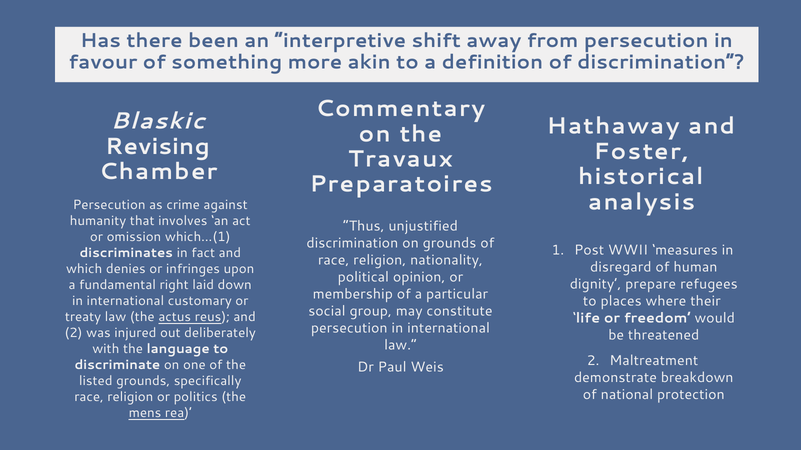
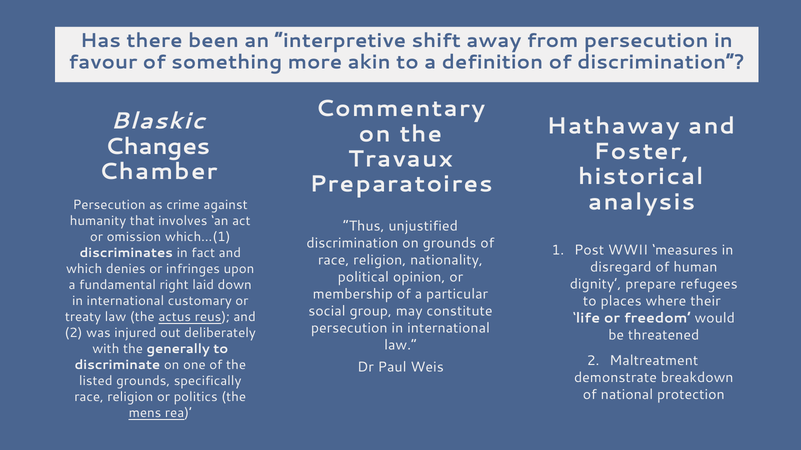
Revising: Revising -> Changes (158, 147)
language: language -> generally (178, 349)
